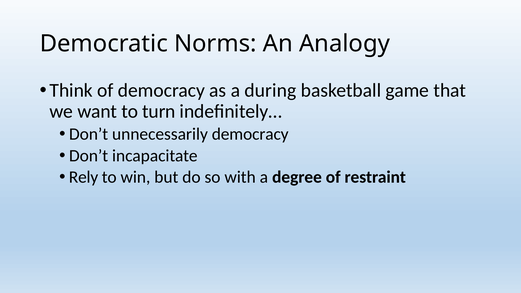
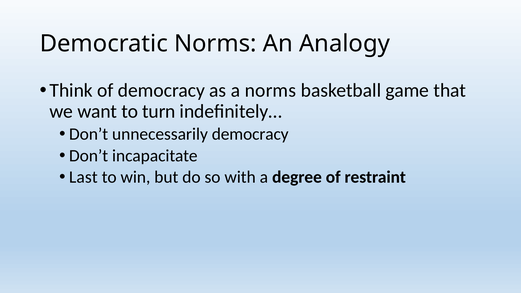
a during: during -> norms (270, 90)
Rely: Rely -> Last (83, 177)
